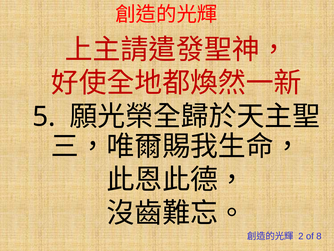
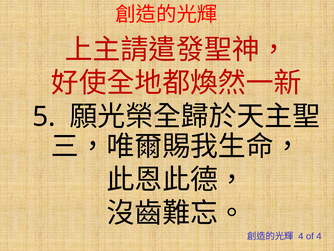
2: 2 -> 4 (301, 236)
of 8: 8 -> 4 (319, 236)
